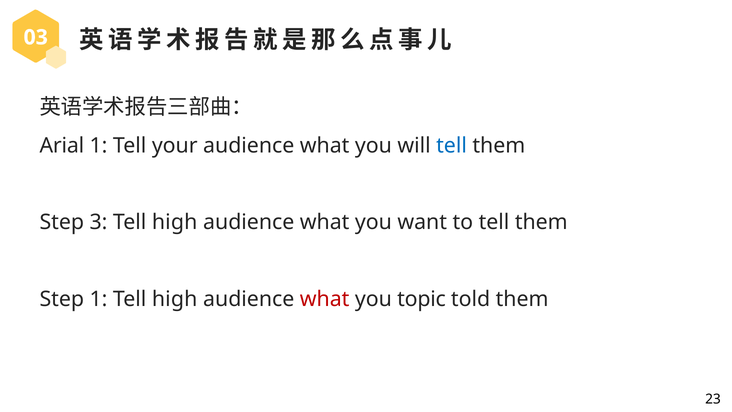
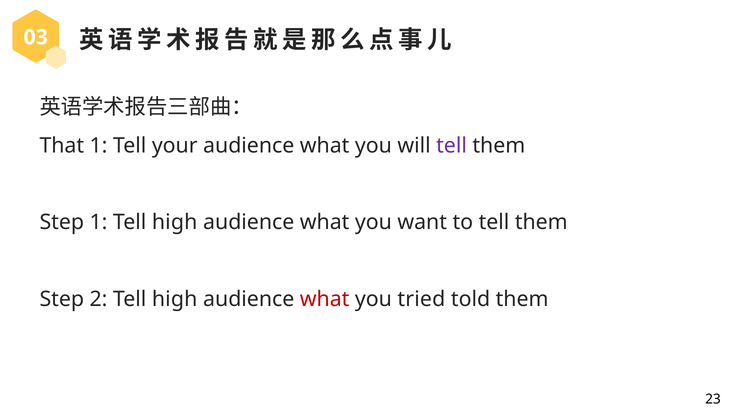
Arial: Arial -> That (62, 145)
tell colour: blue -> purple (452, 145)
Step 3: 3 -> 1 (99, 222)
Step 1: 1 -> 2 (99, 299)
topic: topic -> tried (421, 299)
